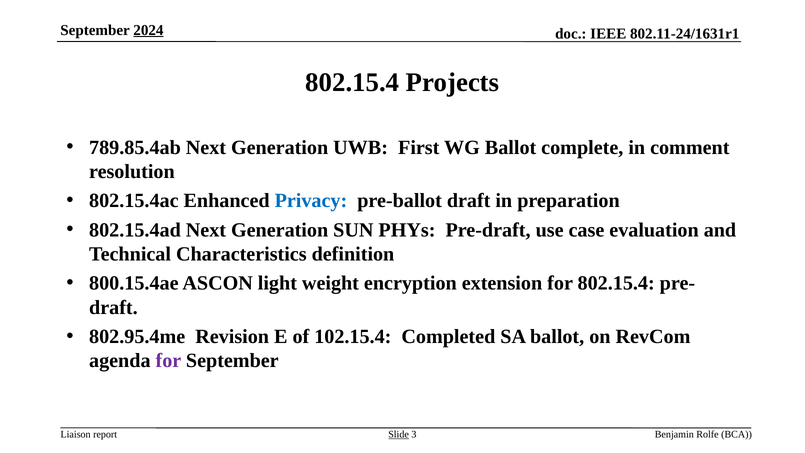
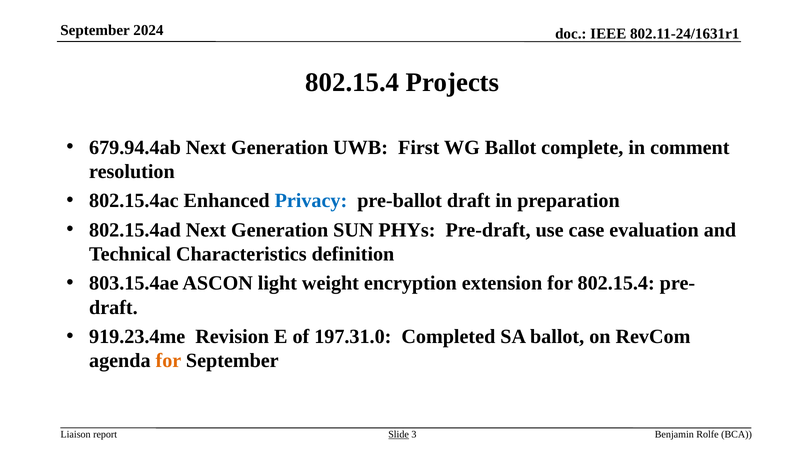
2024 underline: present -> none (148, 30)
789.85.4ab: 789.85.4ab -> 679.94.4ab (135, 147)
800.15.4ae: 800.15.4ae -> 803.15.4ae (134, 283)
802.95.4me: 802.95.4me -> 919.23.4me (137, 337)
102.15.4: 102.15.4 -> 197.31.0 (353, 337)
for colour: purple -> orange (168, 361)
